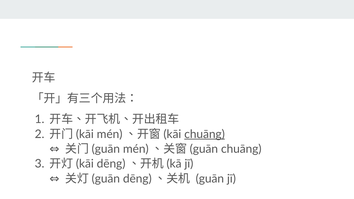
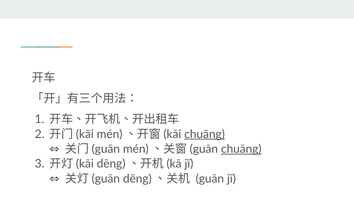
chuāng underline: none -> present (241, 149)
